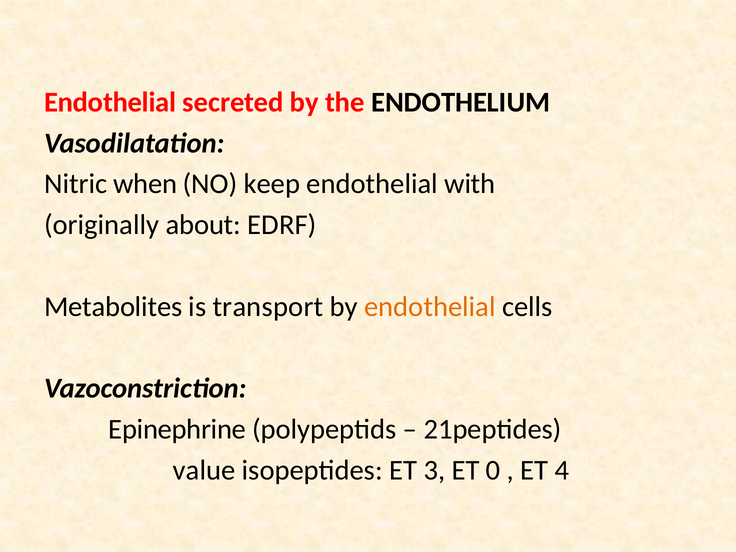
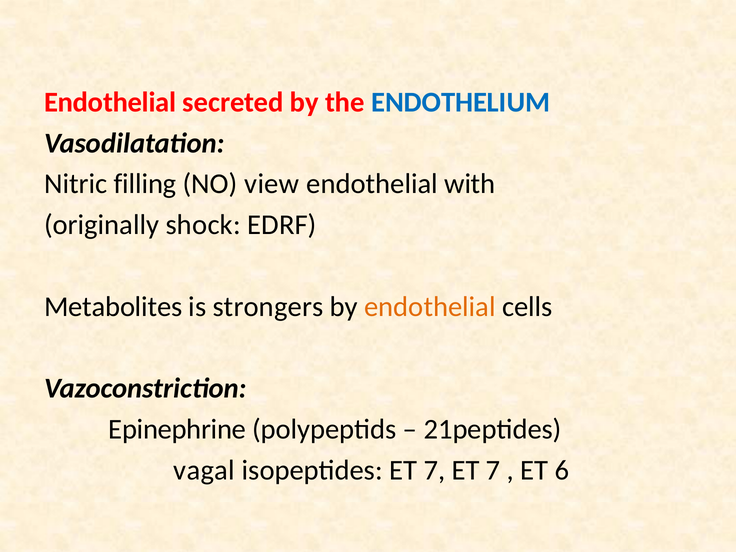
ENDOTHELIUM colour: black -> blue (461, 102)
when: when -> filling (145, 184)
keep: keep -> view (272, 184)
about: about -> shock (203, 225)
transport: transport -> strongers (268, 307)
value: value -> vagal (204, 470)
isopeptides ET 3: 3 -> 7 (434, 470)
0: 0 -> 7 (493, 470)
4: 4 -> 6 (562, 470)
